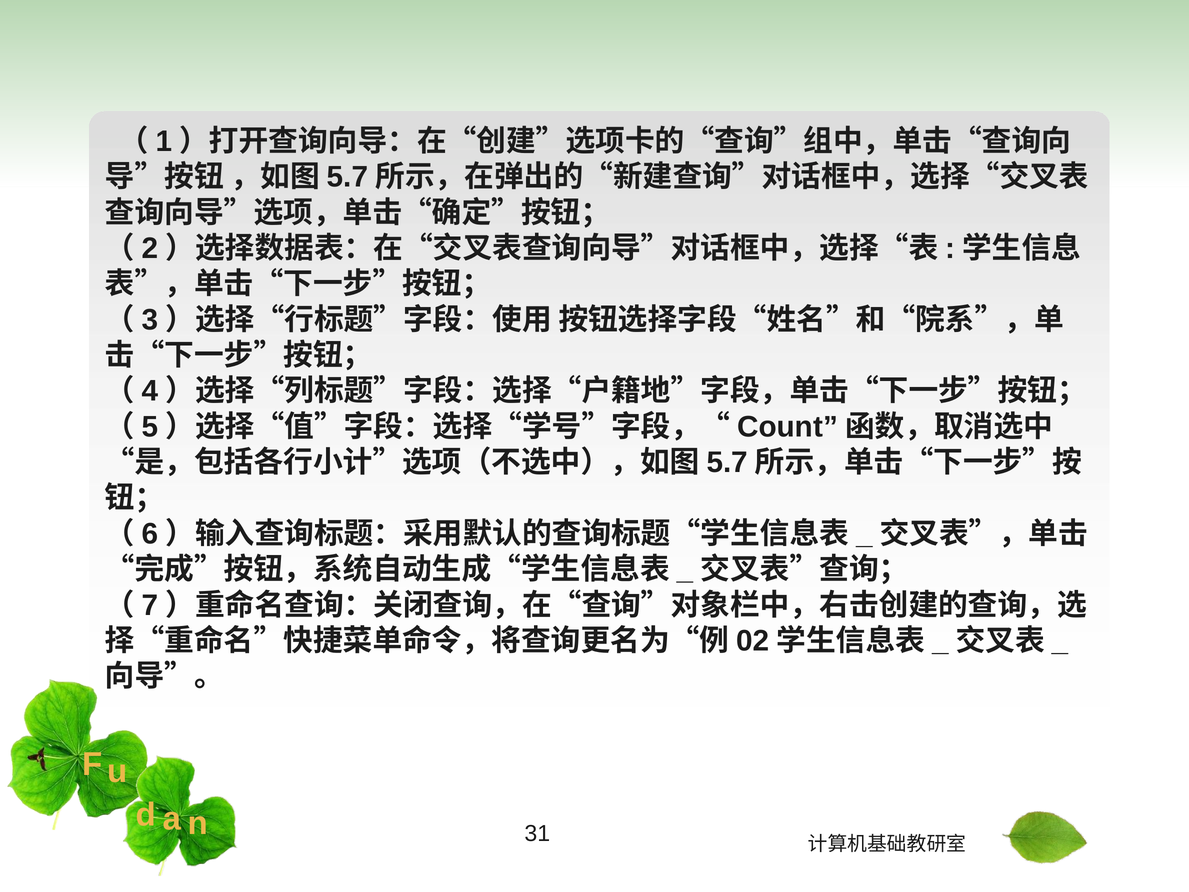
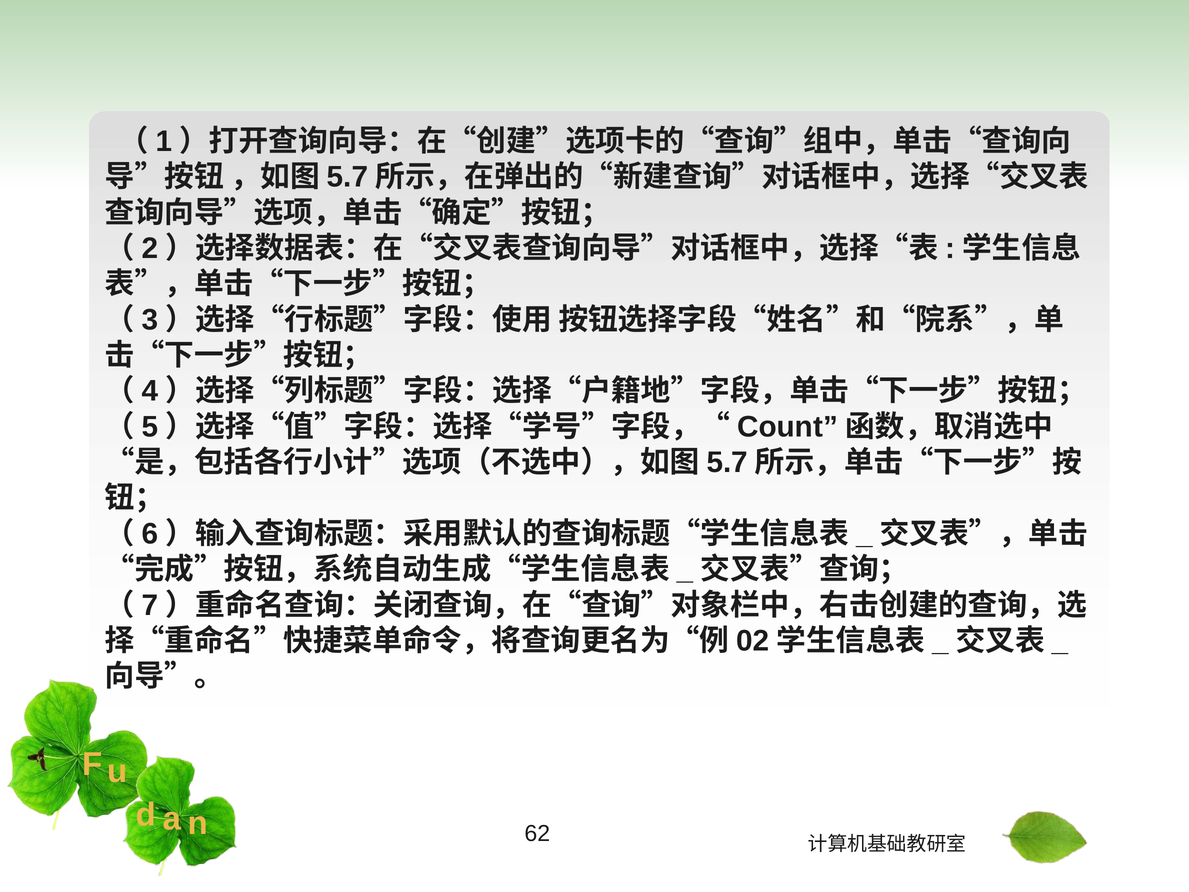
31: 31 -> 62 (537, 834)
